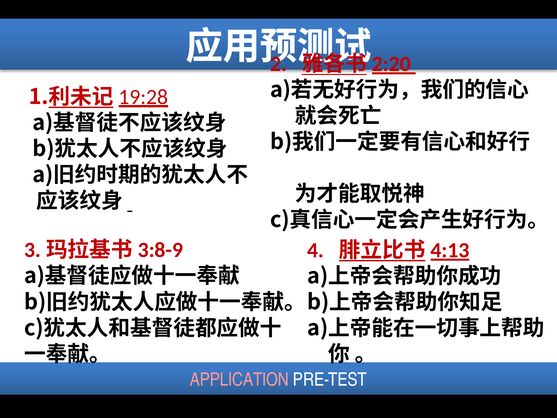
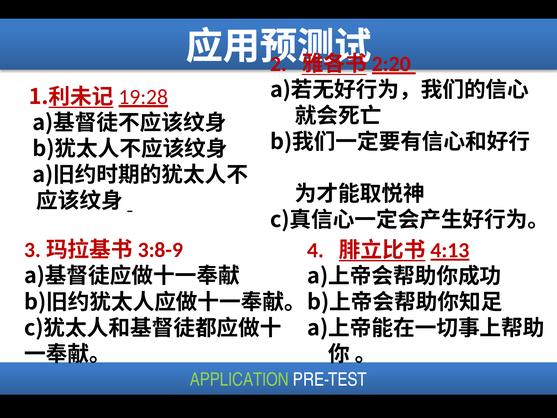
APPLICATION colour: pink -> light green (239, 380)
